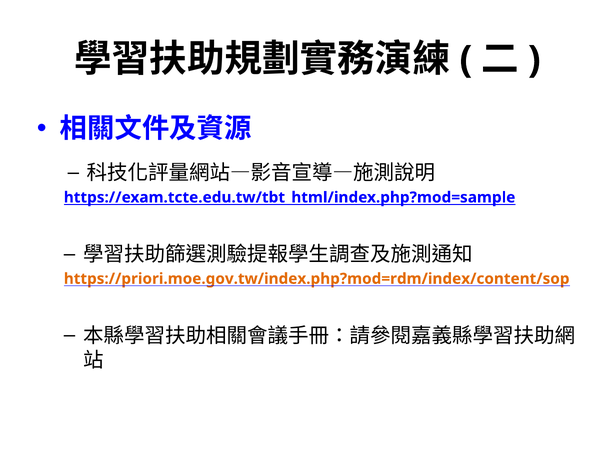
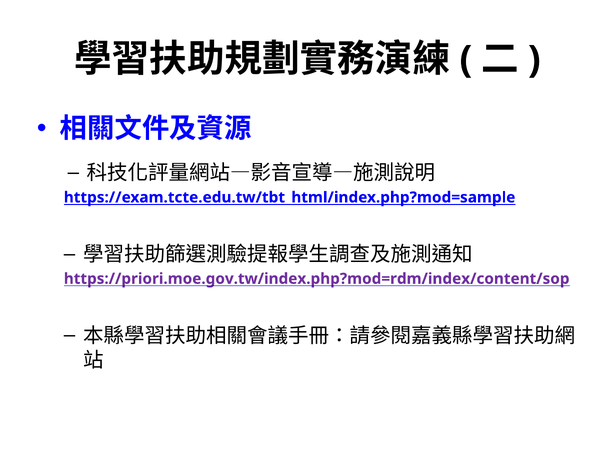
https://priori.moe.gov.tw/index.php?mod=rdm/index/content/sop colour: orange -> purple (317, 279)
